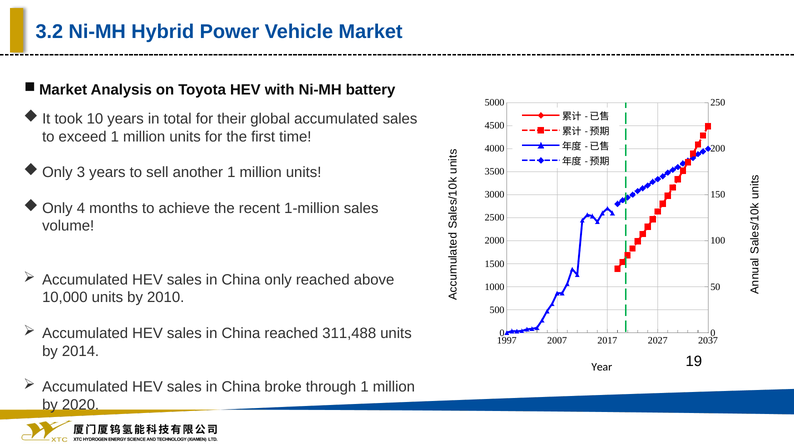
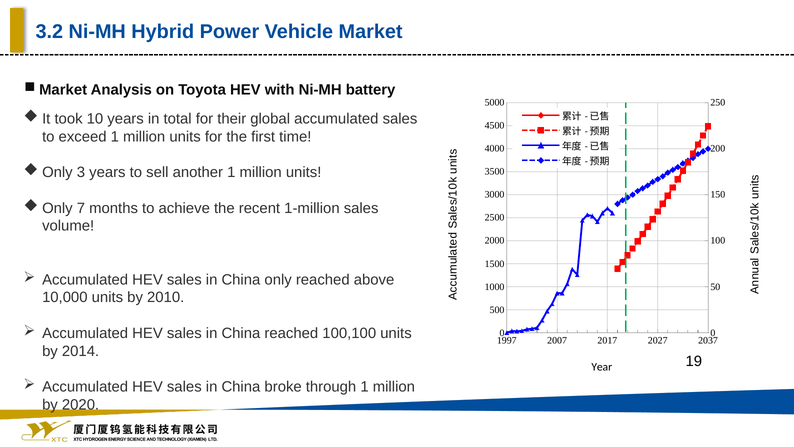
4: 4 -> 7 (81, 208)
311,488: 311,488 -> 100,100 (349, 333)
